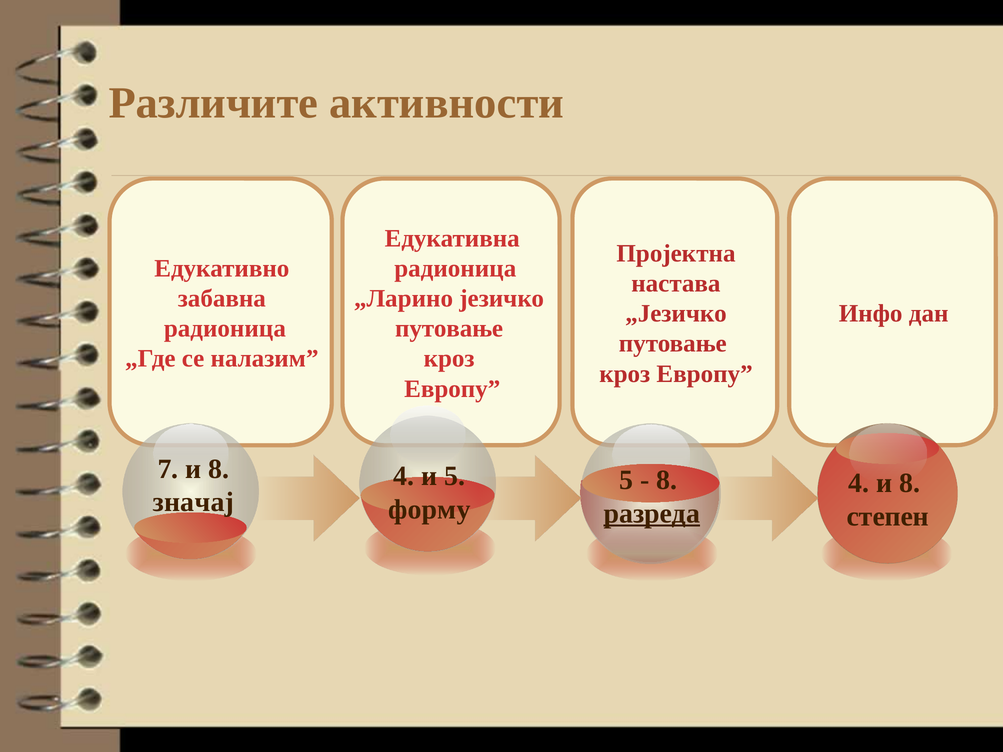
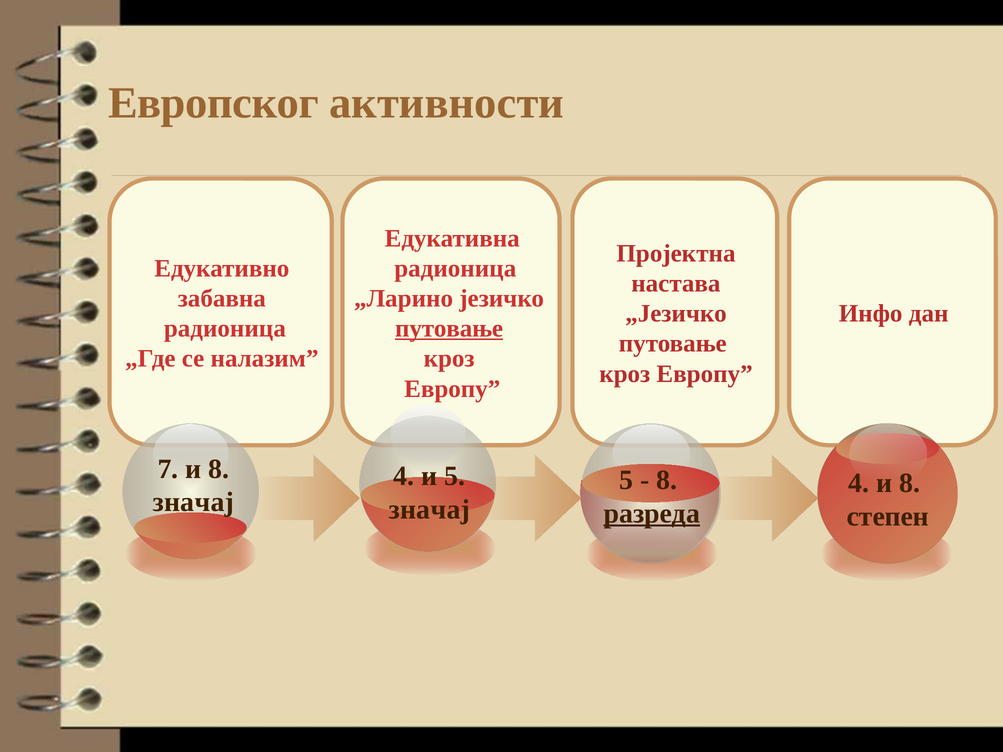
Различите: Различите -> Европског (213, 103)
путовање underline: none -> present (449, 329)
форму: форму -> значај (429, 510)
